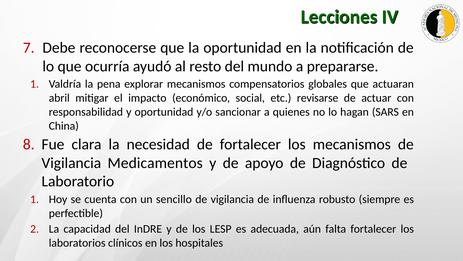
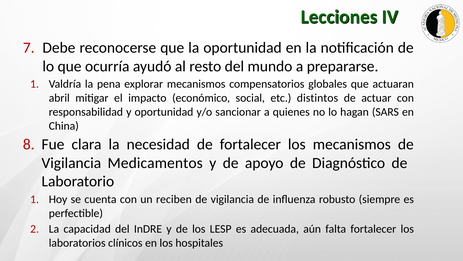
revisarse: revisarse -> distintos (318, 98)
sencillo: sencillo -> reciben (174, 199)
